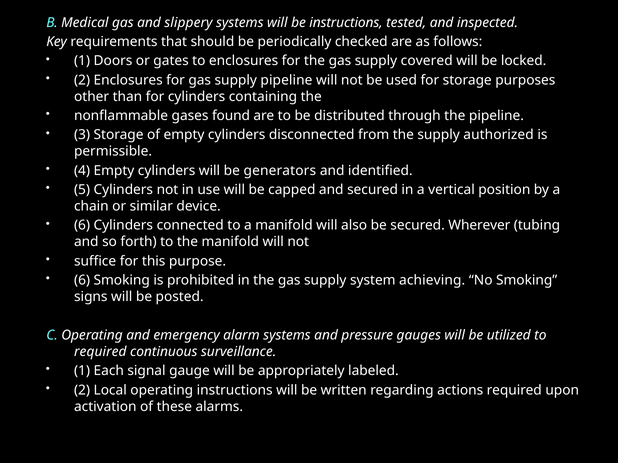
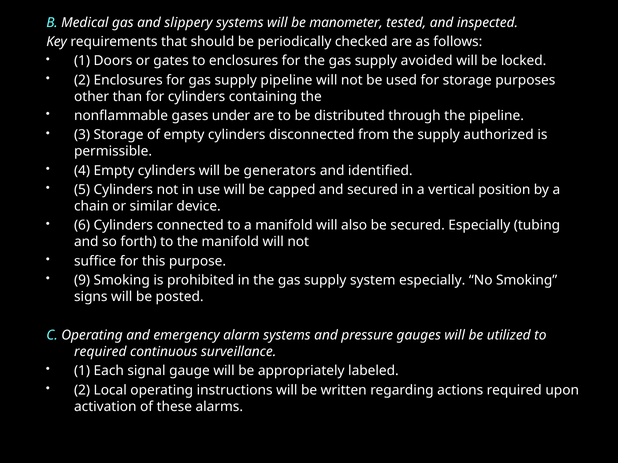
be instructions: instructions -> manometer (346, 23)
covered: covered -> avoided (427, 61)
found: found -> under (231, 116)
secured Wherever: Wherever -> Especially (479, 226)
6: 6 -> 9 (82, 281)
system achieving: achieving -> especially (432, 281)
